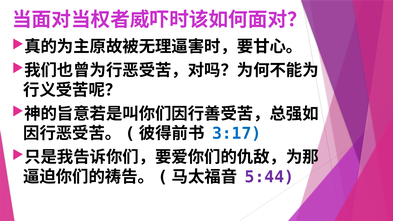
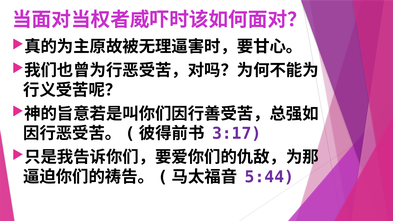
3:17 colour: blue -> purple (237, 134)
